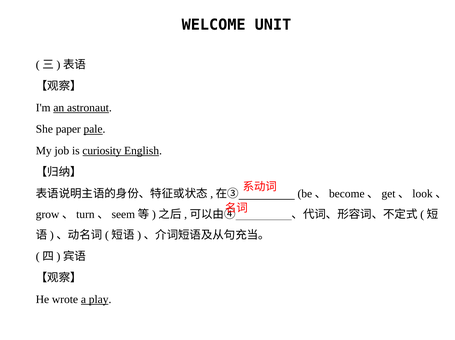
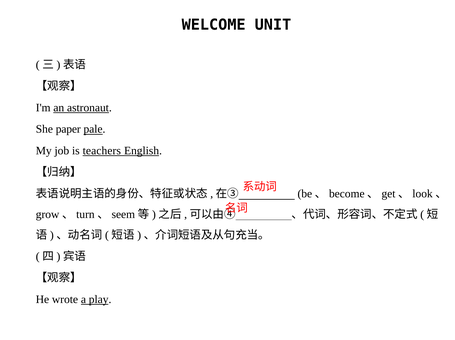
curiosity: curiosity -> teachers (102, 151)
